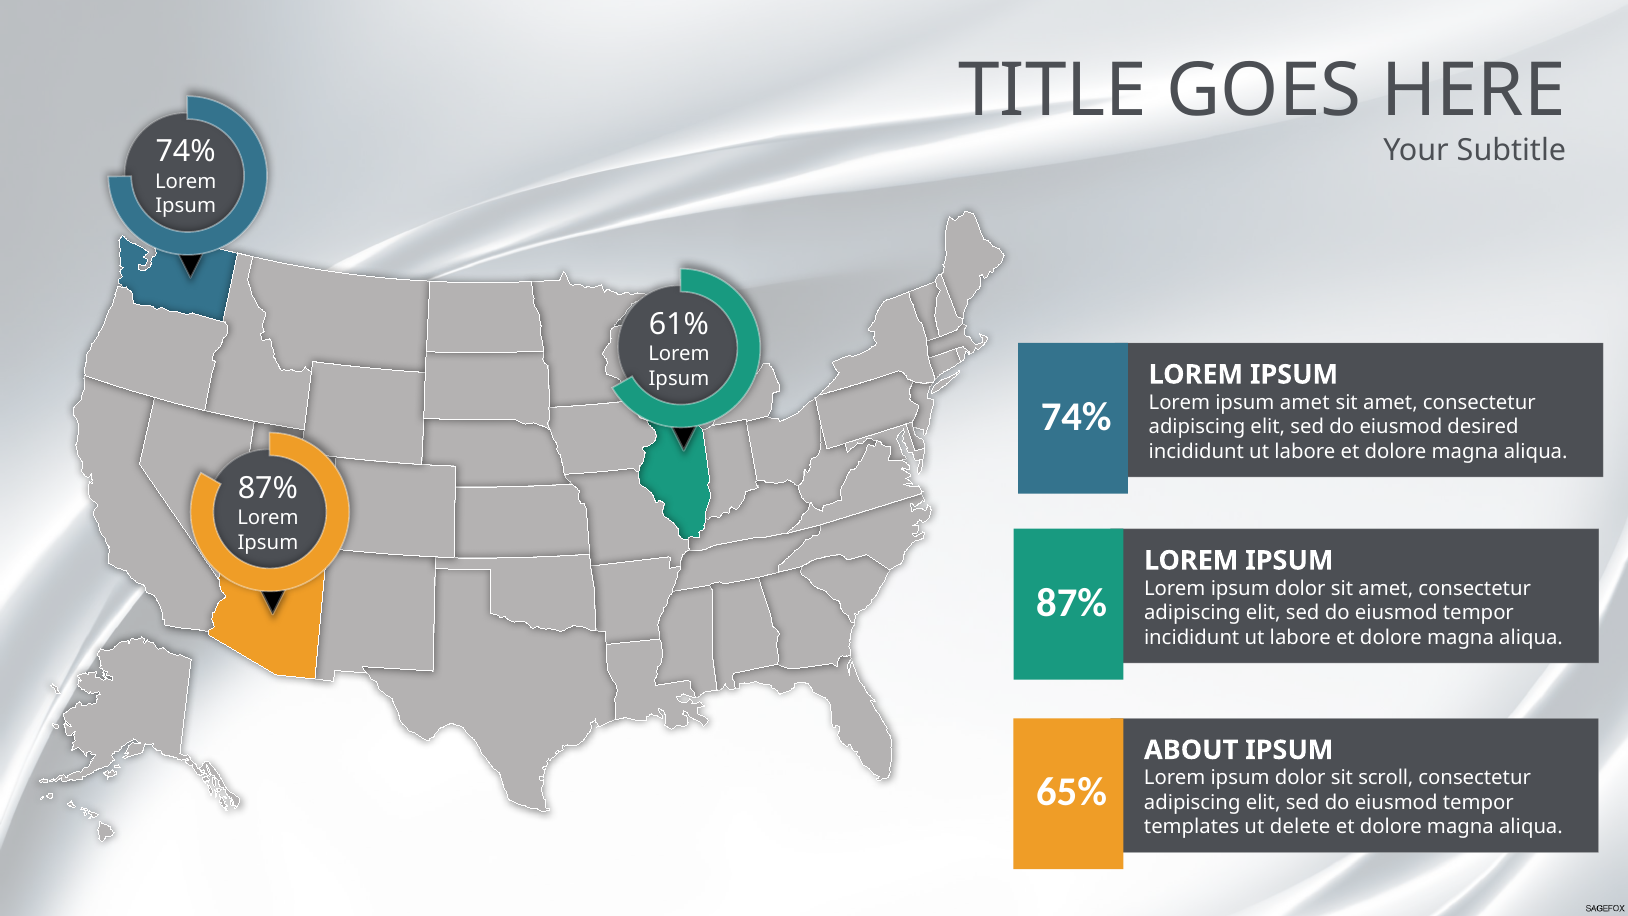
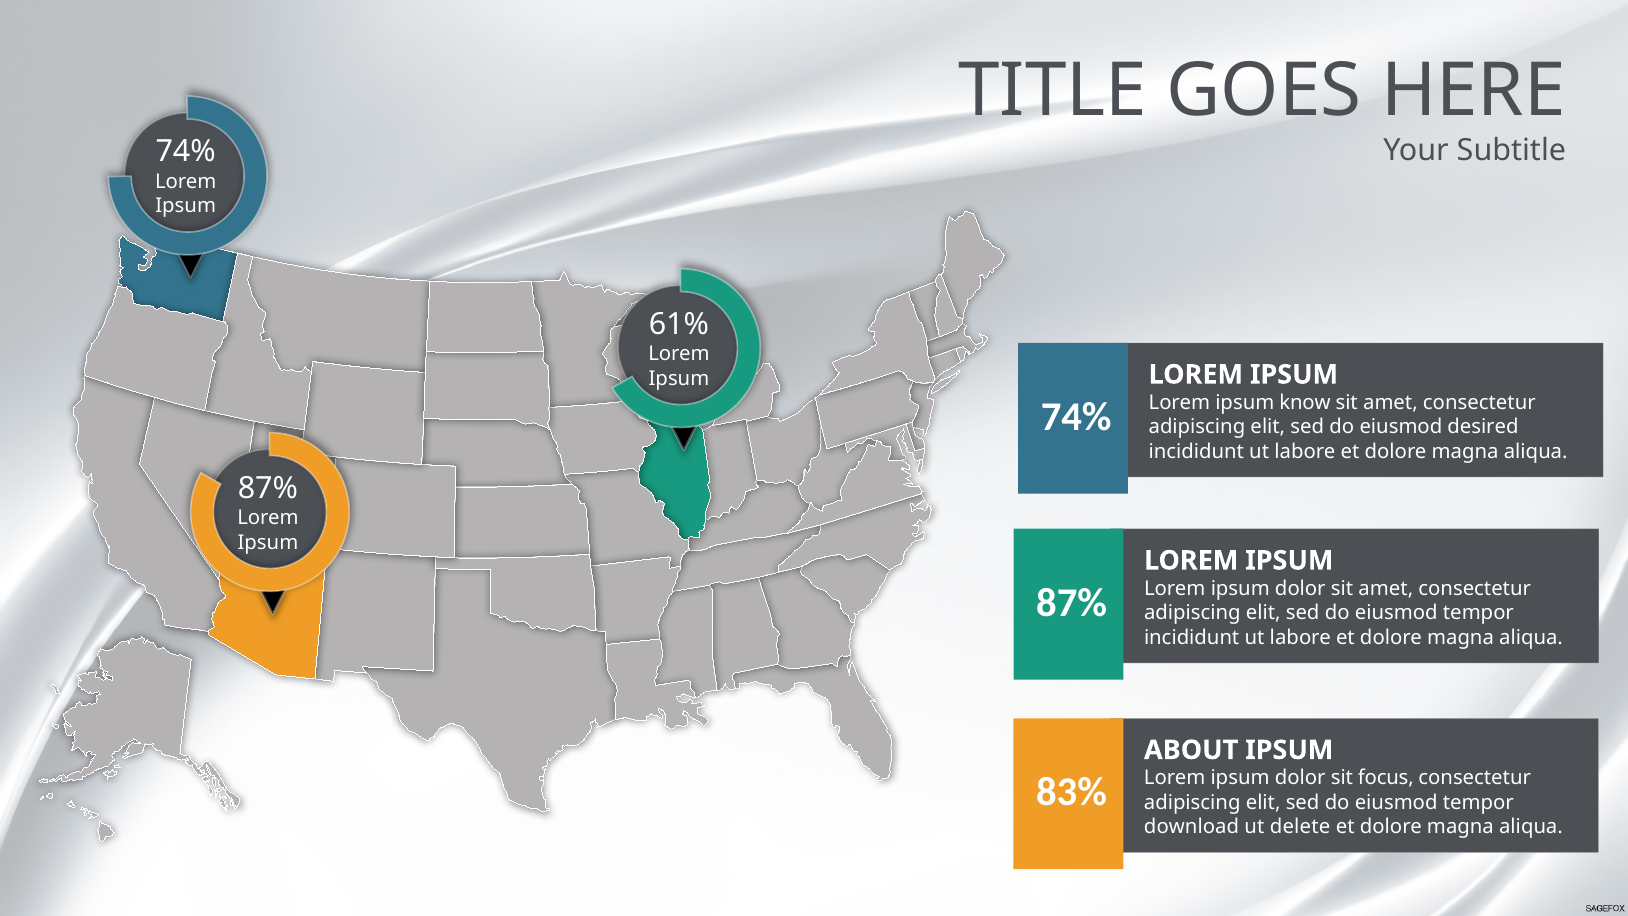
ipsum amet: amet -> know (1305, 403)
scroll: scroll -> focus (1386, 778)
65%: 65% -> 83% (1072, 792)
templates: templates -> download (1192, 827)
